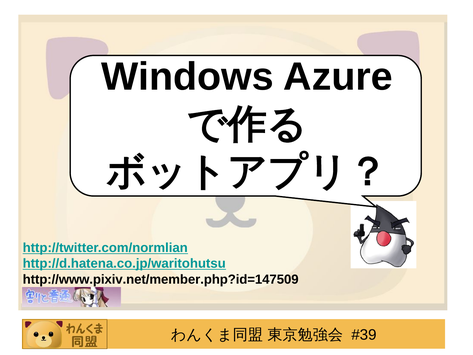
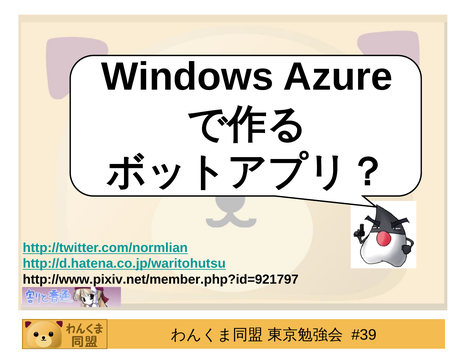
http://www.pixiv.net/member.php?id=147509: http://www.pixiv.net/member.php?id=147509 -> http://www.pixiv.net/member.php?id=921797 (161, 279)
